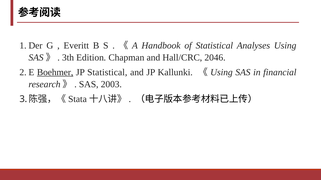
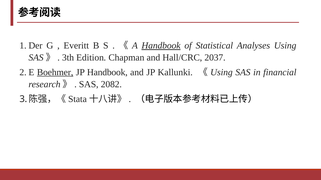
Handbook underline: none -> present (161, 46)
2046: 2046 -> 2037 (215, 58)
JP Statistical: Statistical -> Handbook (107, 73)
2003: 2003 -> 2082 (111, 85)
